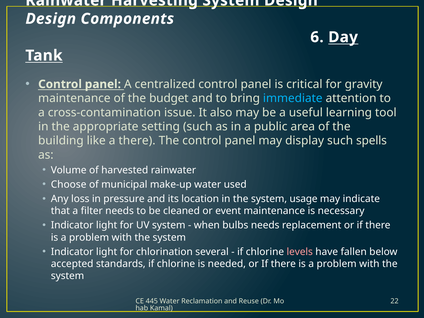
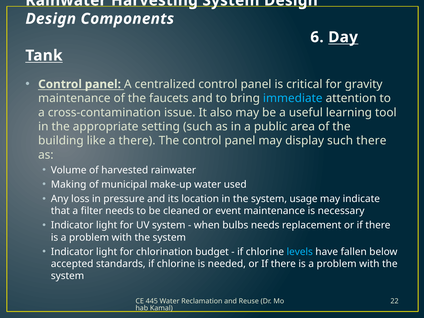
budget: budget -> faucets (169, 98)
such spells: spells -> there (371, 141)
Choose: Choose -> Making (69, 185)
several: several -> budget (212, 252)
levels colour: pink -> light blue (300, 252)
